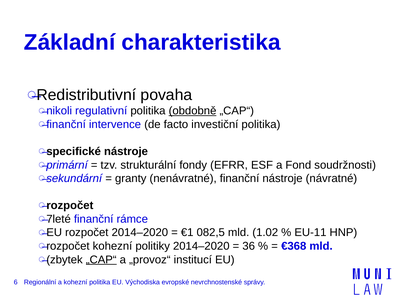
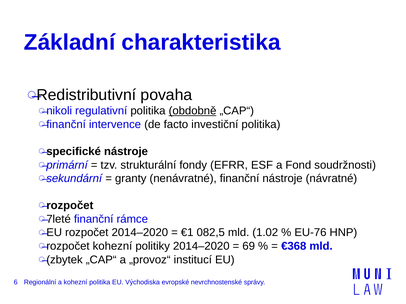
EU-11: EU-11 -> EU-76 (310, 233)
36: 36 -> 69 (249, 246)
„CAP“ underline: present -> none (101, 260)
